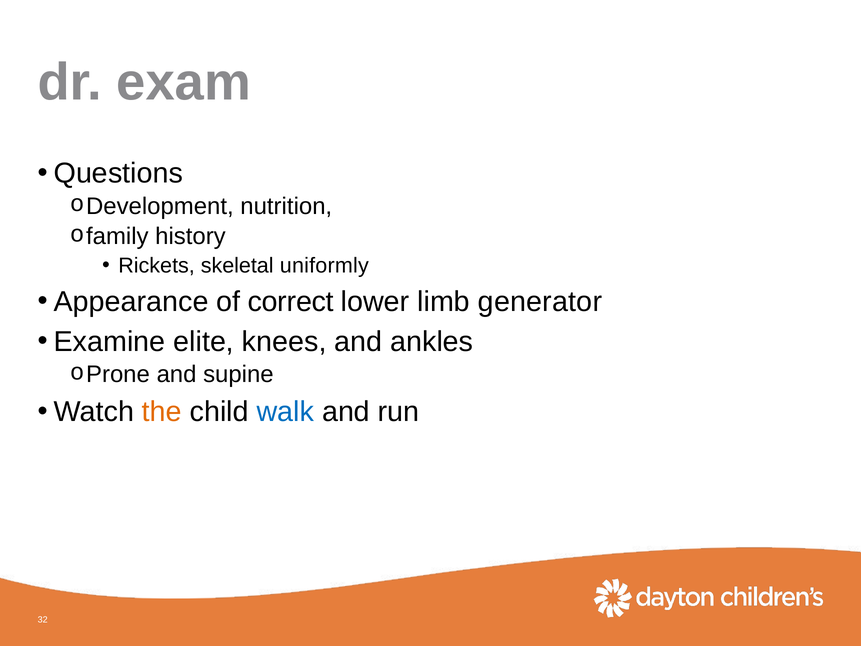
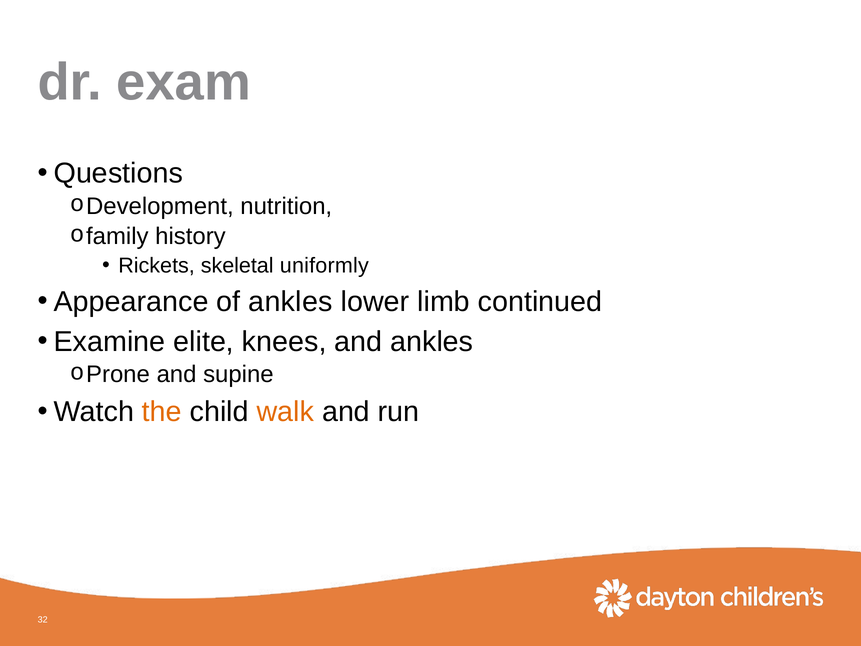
of correct: correct -> ankles (290, 302)
generator: generator -> continued (540, 302)
walk colour: blue -> orange (285, 412)
